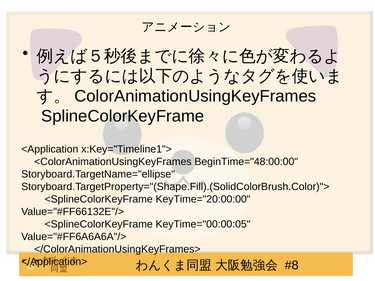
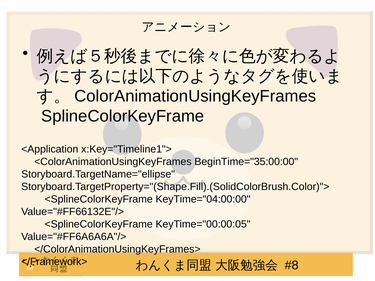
BeginTime="48:00:00: BeginTime="48:00:00 -> BeginTime="35:00:00 (246, 162)
KeyTime="20:00:00: KeyTime="20:00:00 -> KeyTime="04:00:00 (203, 199)
</Application>: </Application> -> </Framework> (54, 262)
